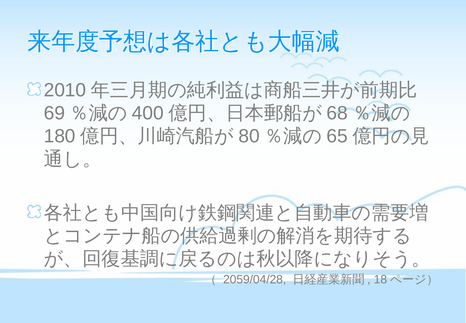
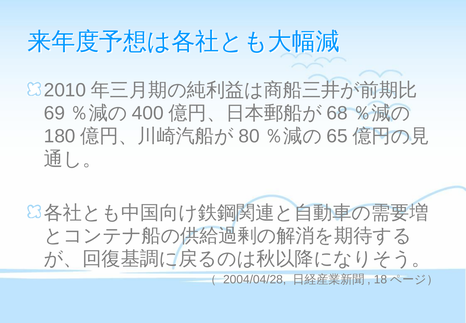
2059/04/28: 2059/04/28 -> 2004/04/28 (255, 279)
